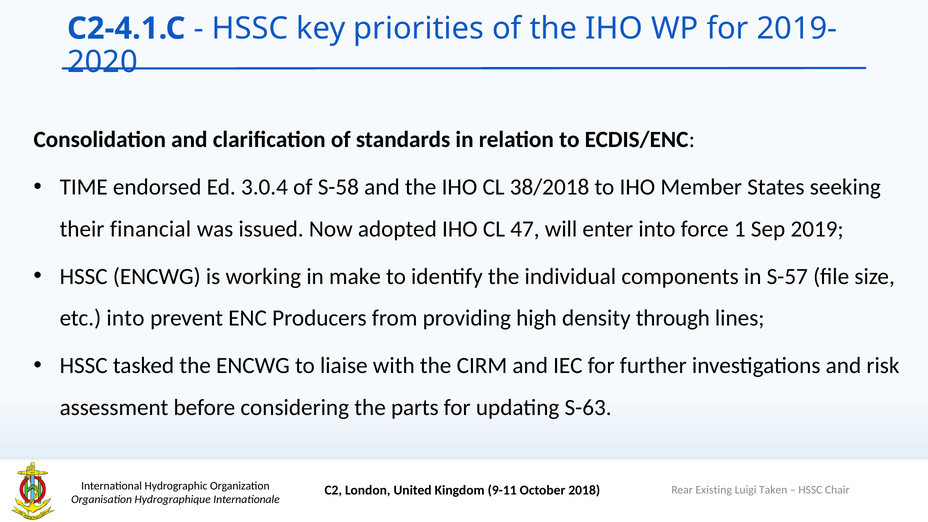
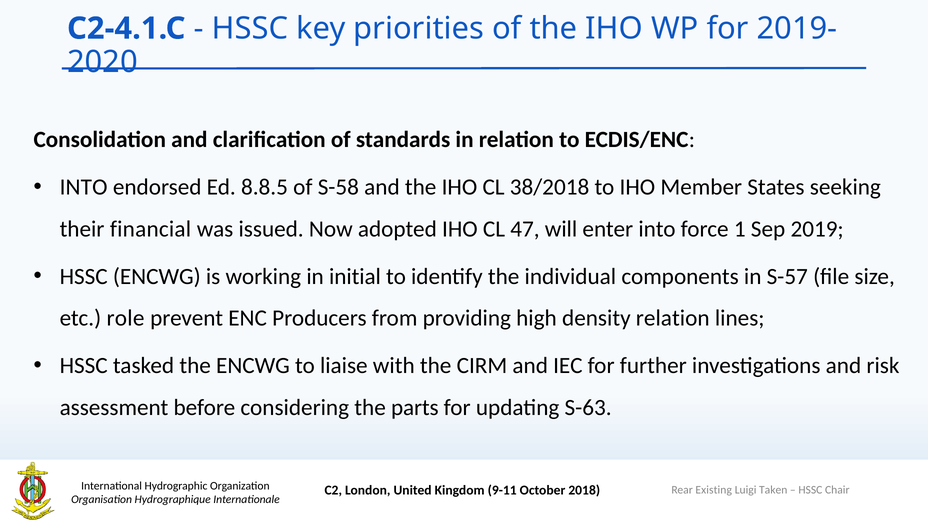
TIME: TIME -> INTO (84, 187)
3.0.4: 3.0.4 -> 8.8.5 (264, 187)
make: make -> initial (355, 276)
etc into: into -> role (125, 318)
density through: through -> relation (673, 318)
